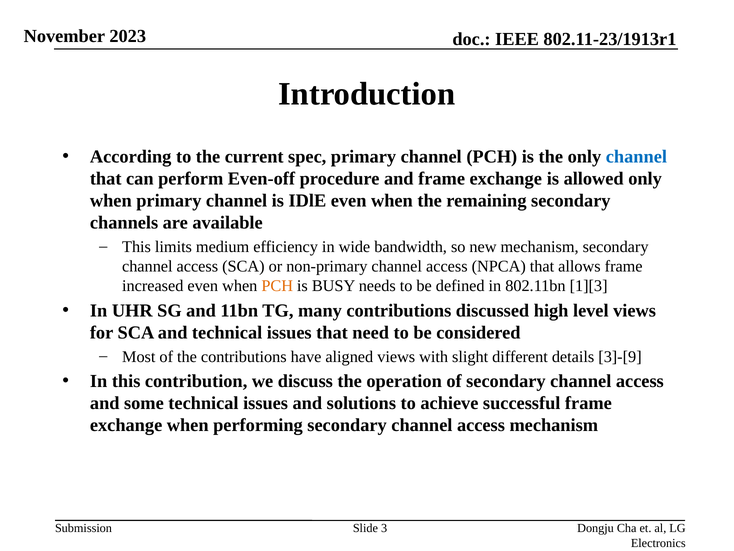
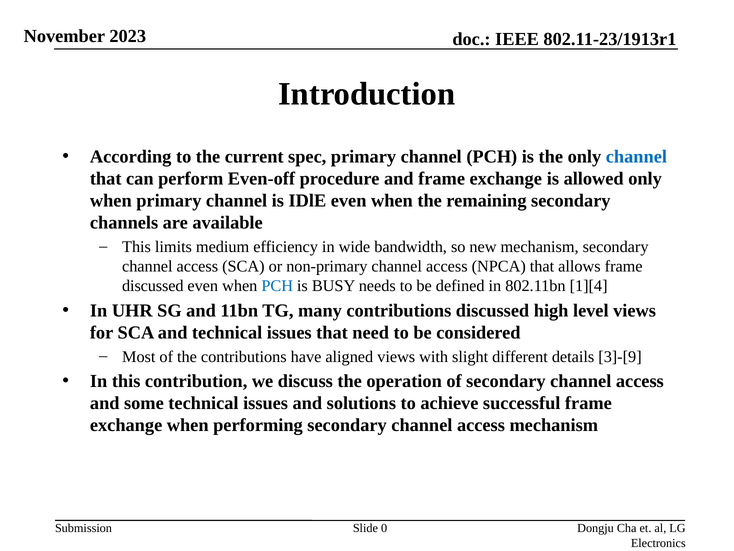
increased: increased -> discussed (153, 286)
PCH colour: orange -> blue (277, 286)
1][3: 1][3 -> 1][4 (589, 286)
3: 3 -> 0 (384, 528)
